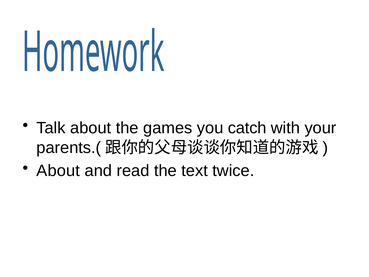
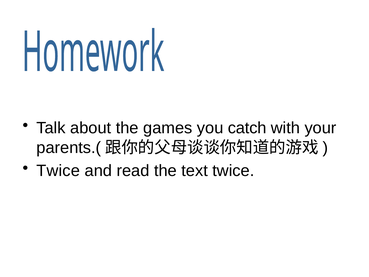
About: About -> Twice (58, 171)
